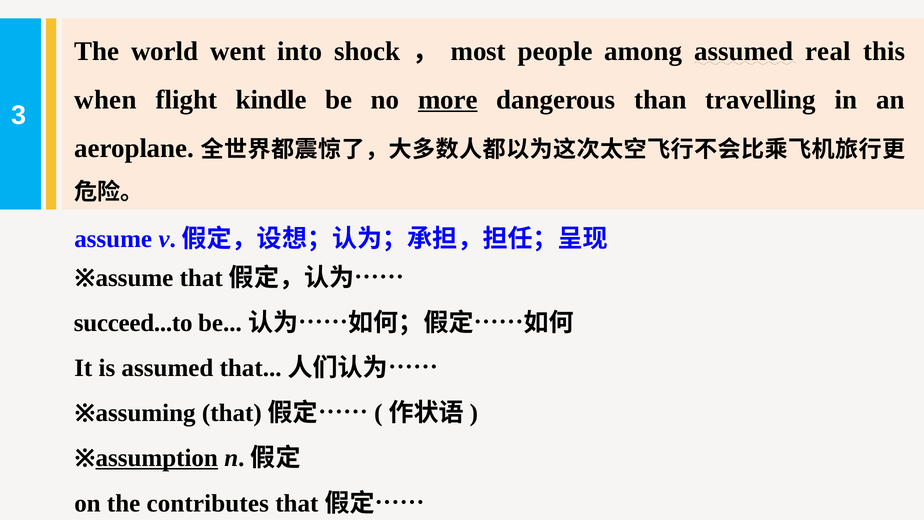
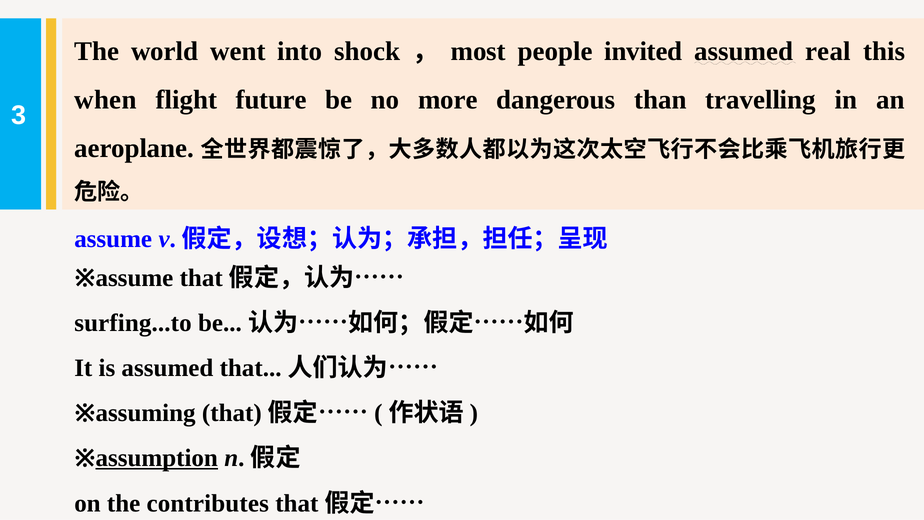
among: among -> invited (643, 51)
kindle: kindle -> future (271, 100)
more underline: present -> none (448, 100)
succeed...to: succeed...to -> surfing...to (133, 323)
